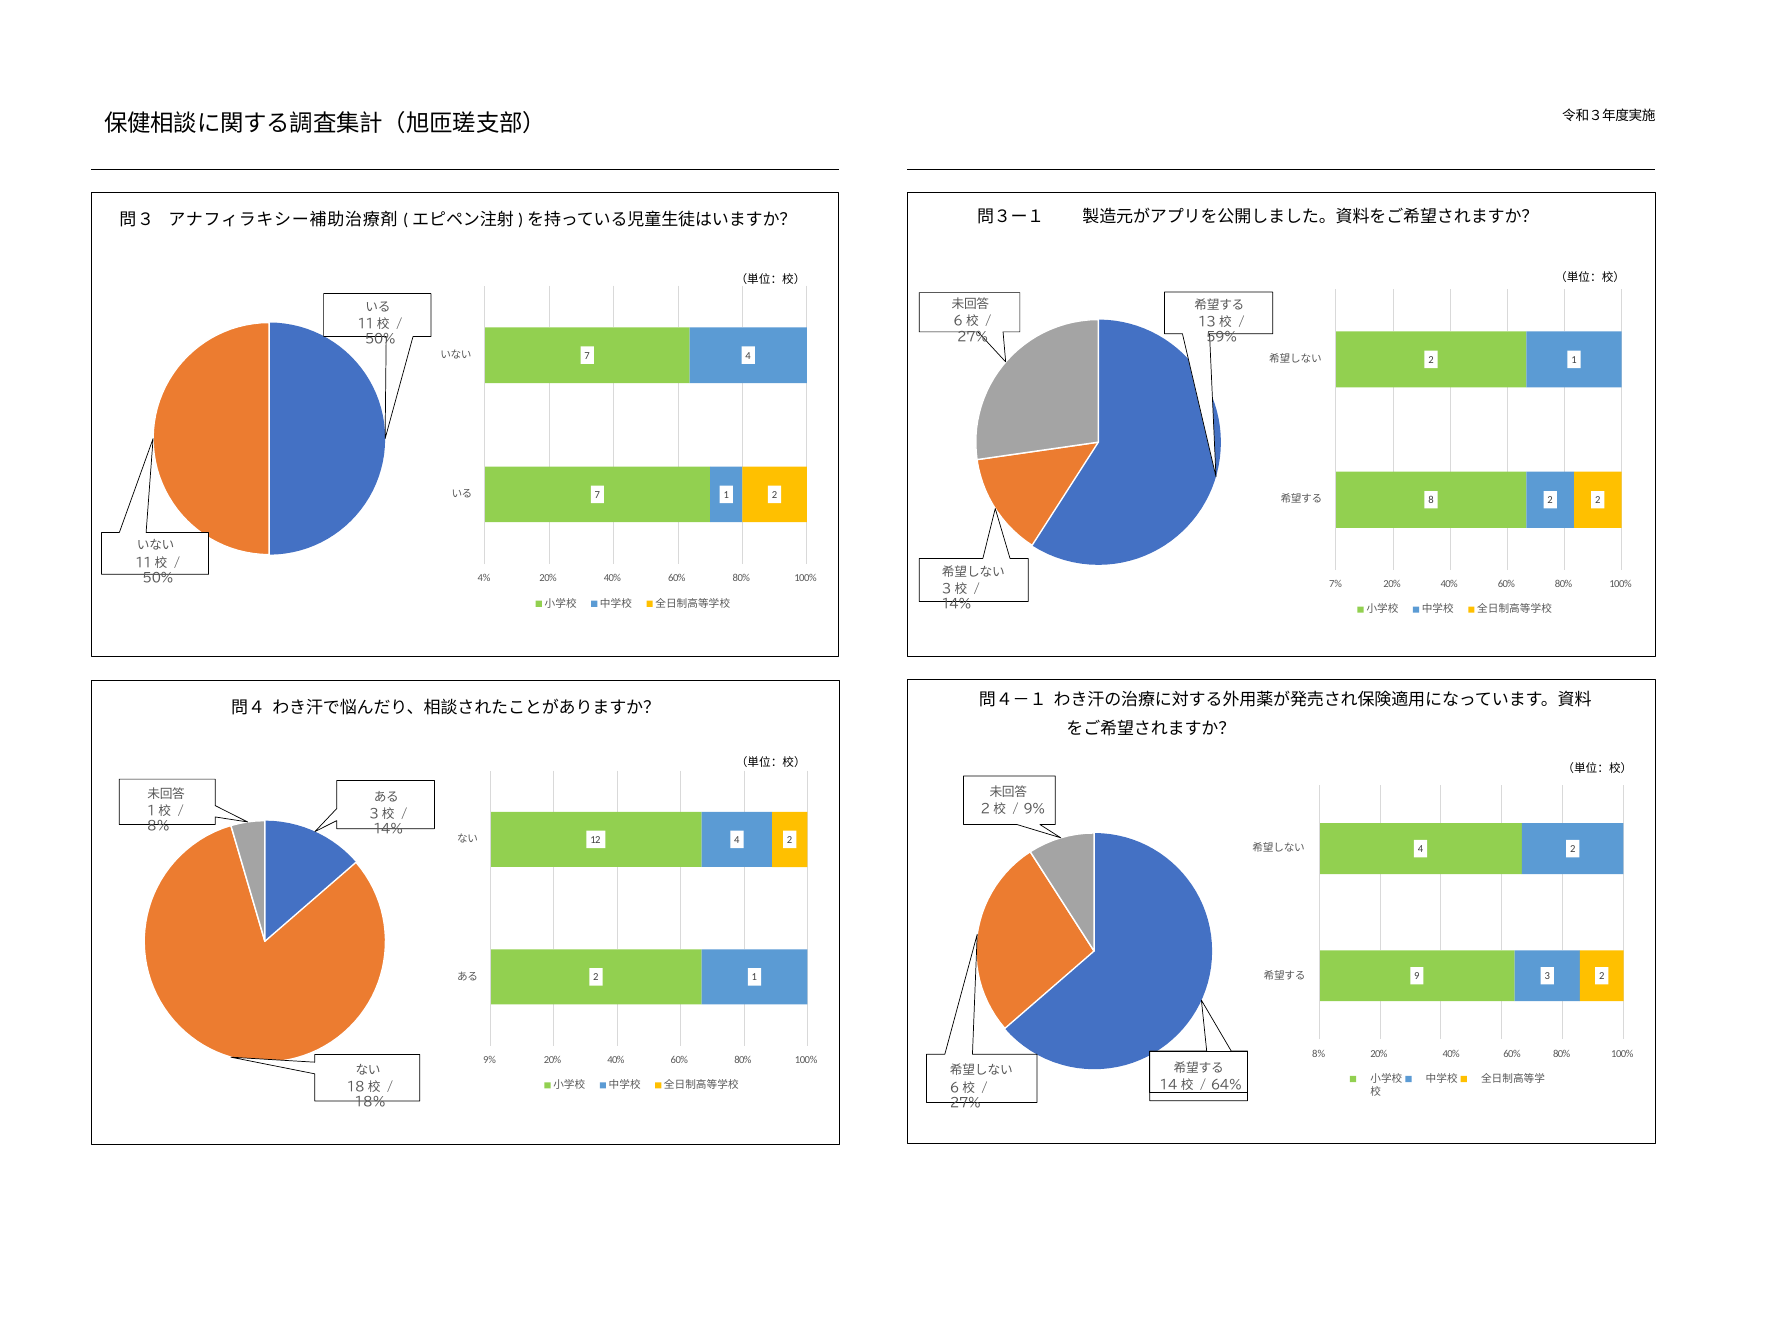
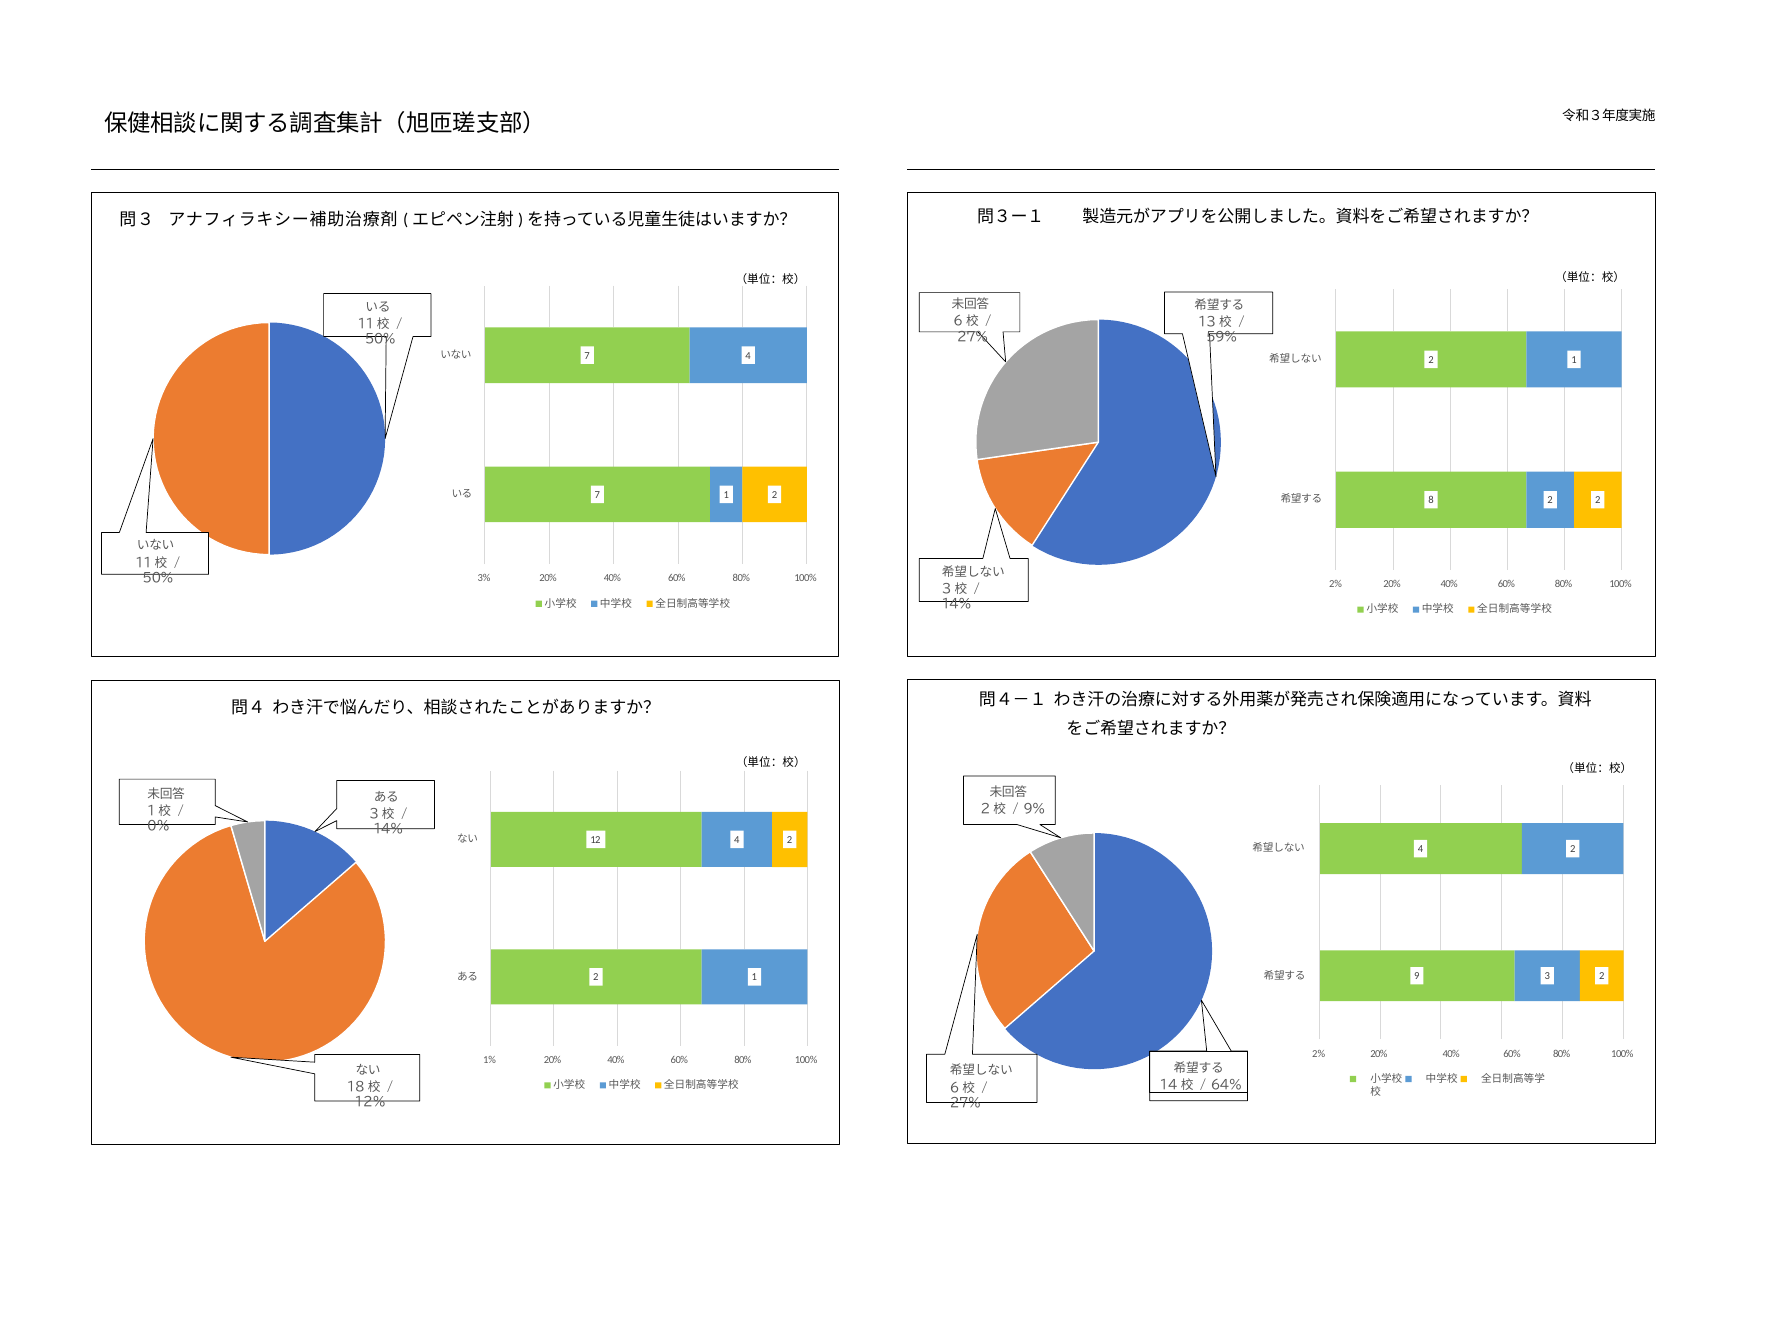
4%: 4% -> 3% (484, 578)
7%: 7% -> 2% (1335, 584)
8%: 8% -> 0% (158, 826)
8%: 8% -> 2% (1319, 1053)
9%: 9% -> 1% (490, 1060)
18%: 18% -> 12% (370, 1102)
